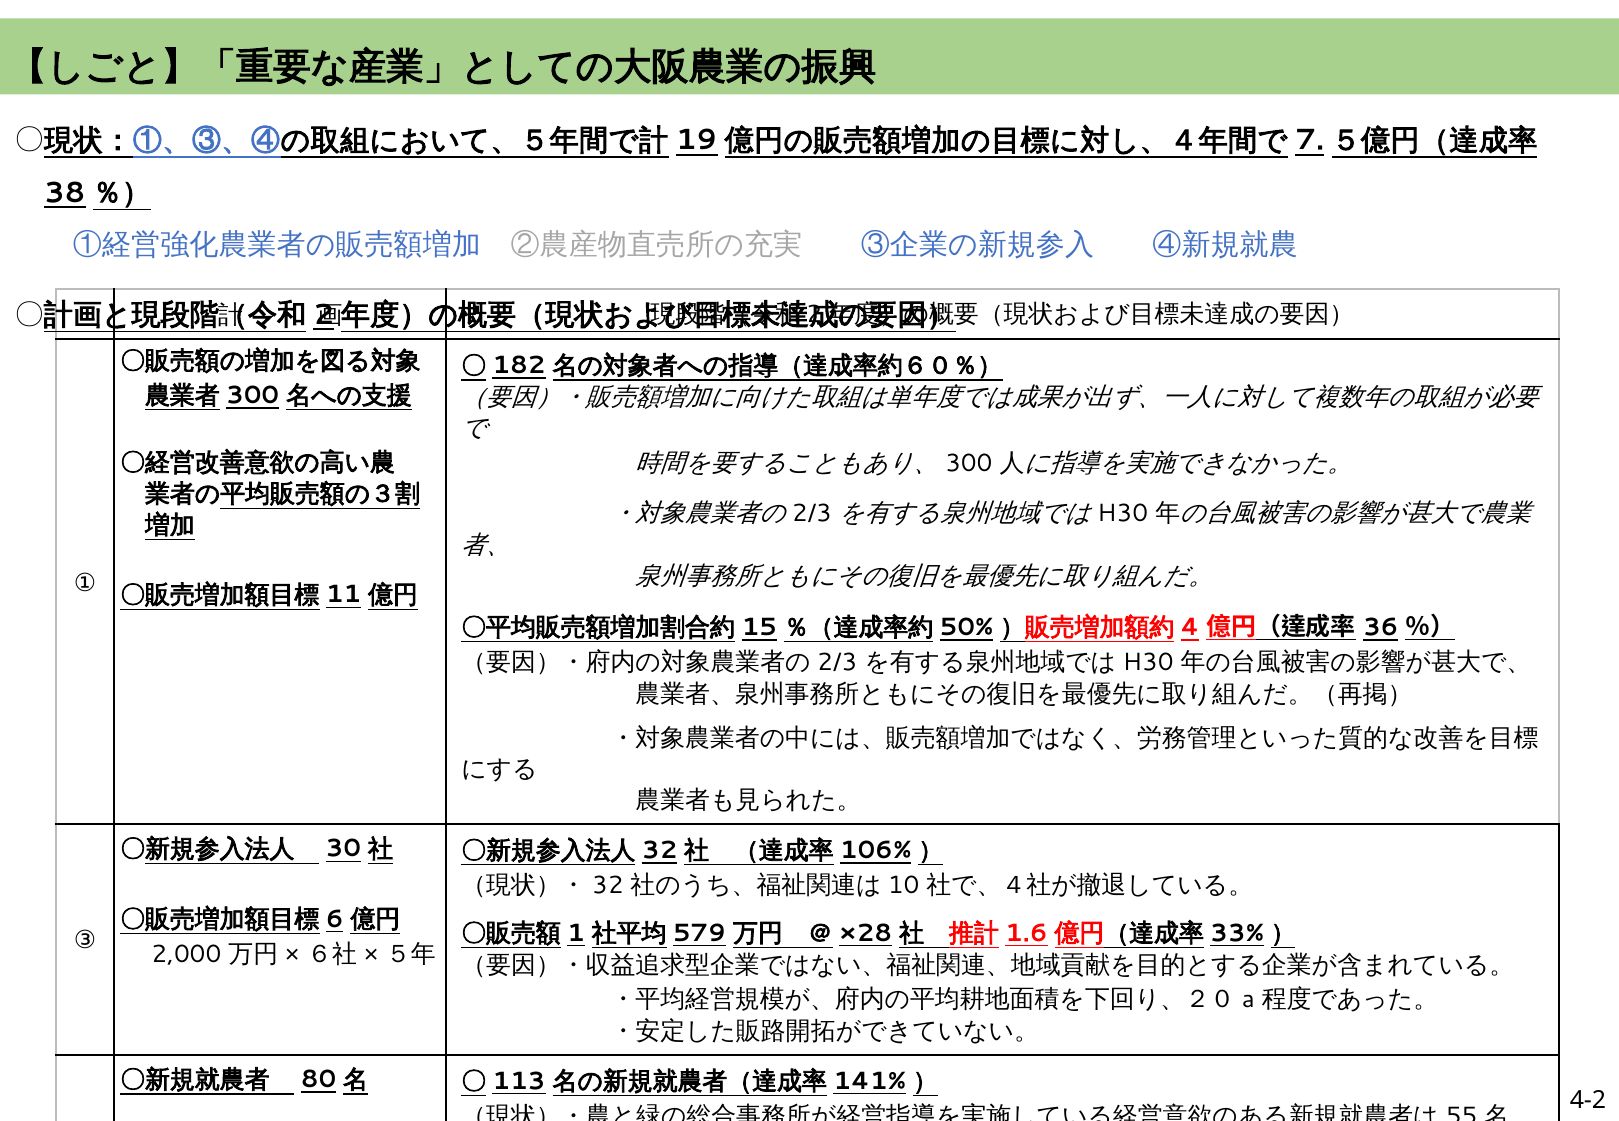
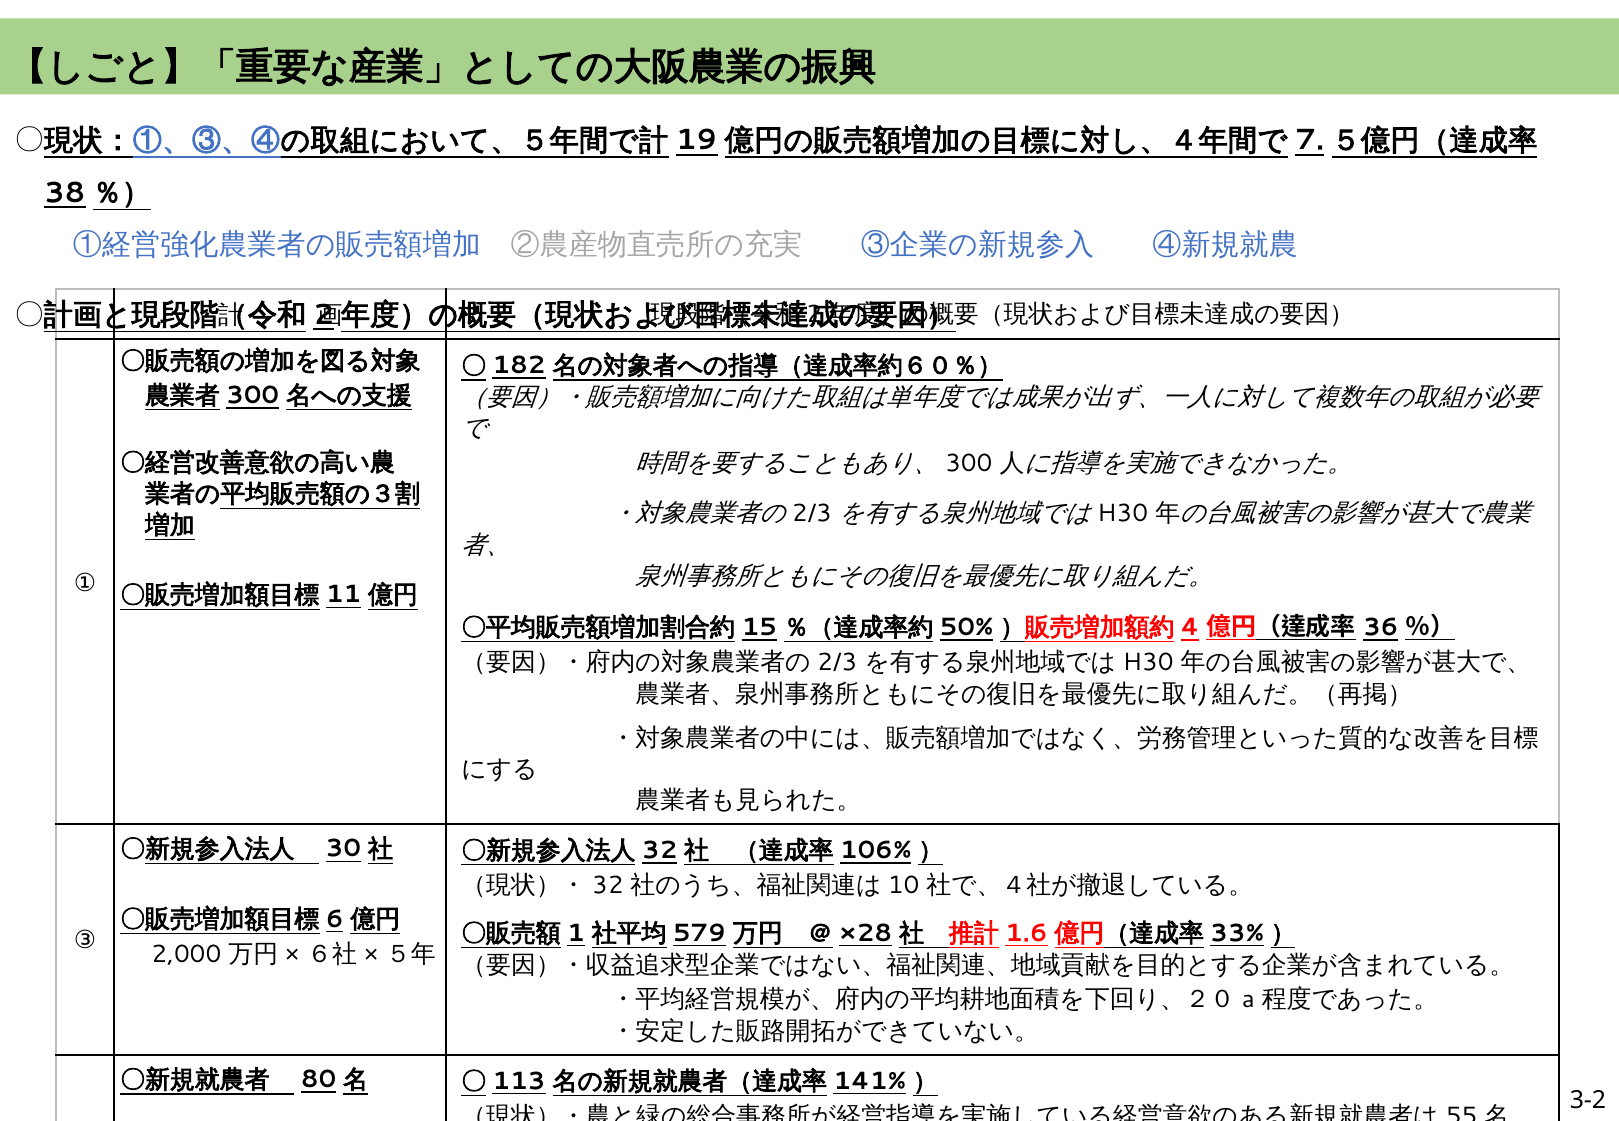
4-2: 4-2 -> 3-2 (1588, 1100)
